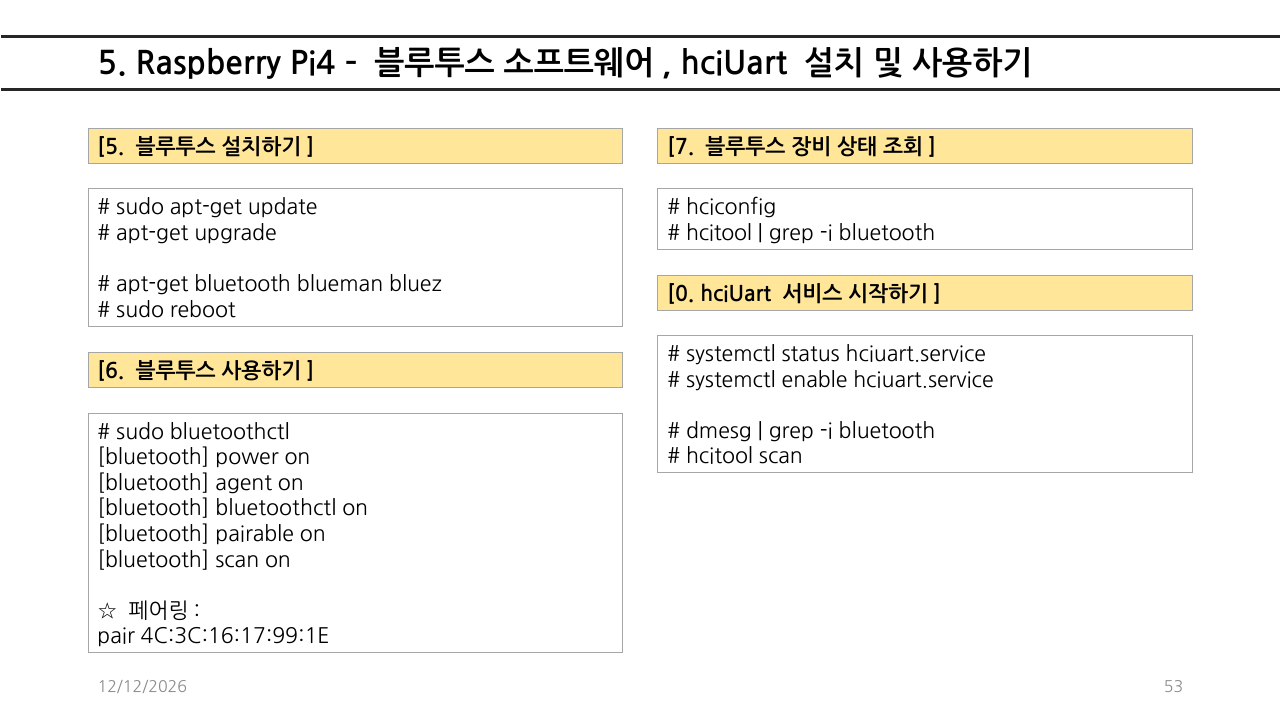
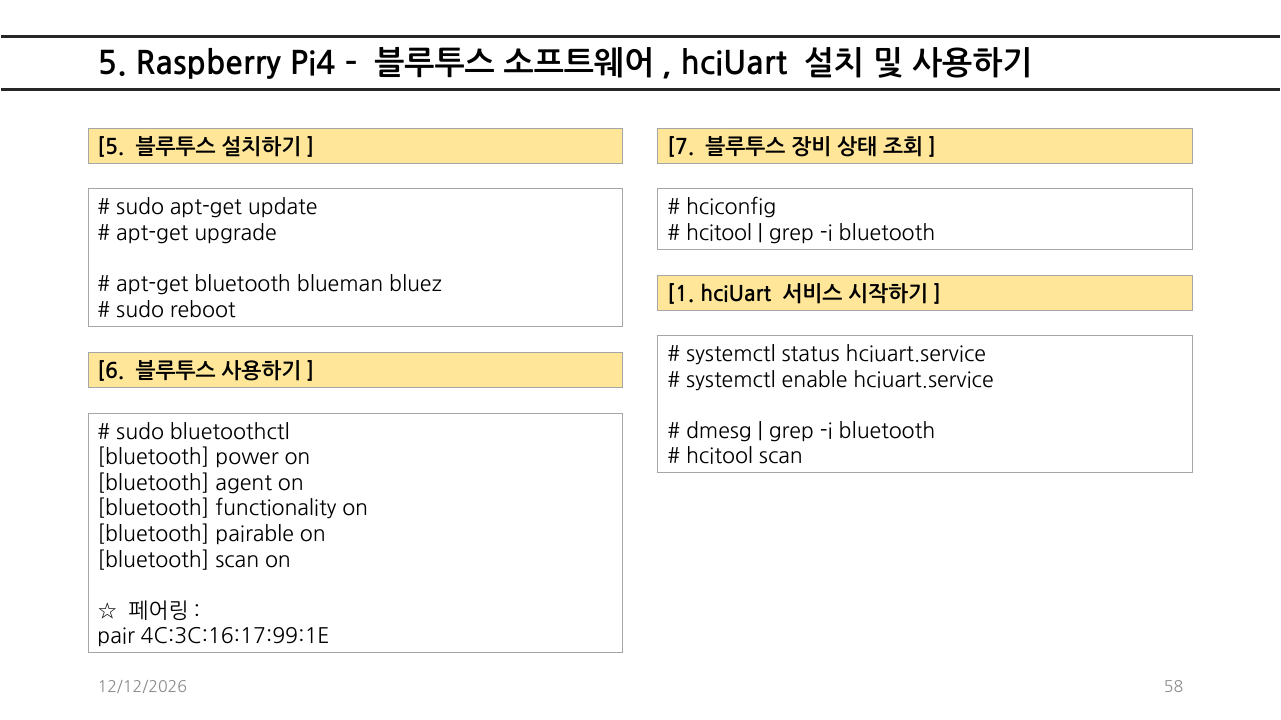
0: 0 -> 1 (681, 294)
bluetooth bluetoothctl: bluetoothctl -> functionality (276, 509)
53: 53 -> 58 (1174, 688)
